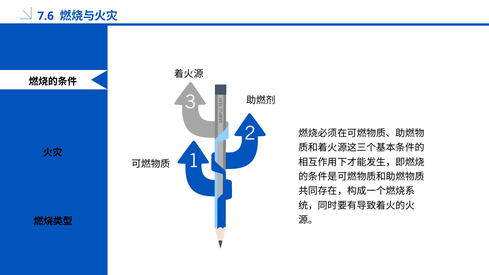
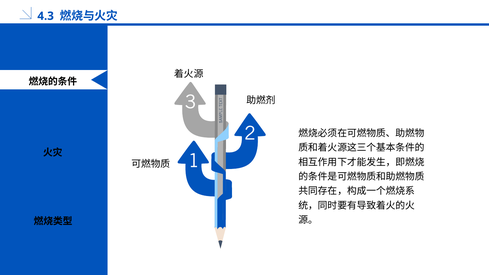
7.6: 7.6 -> 4.3 (46, 16)
